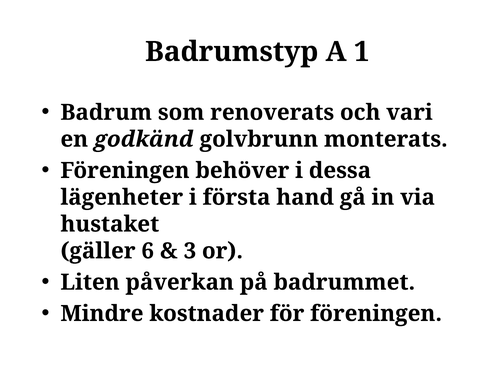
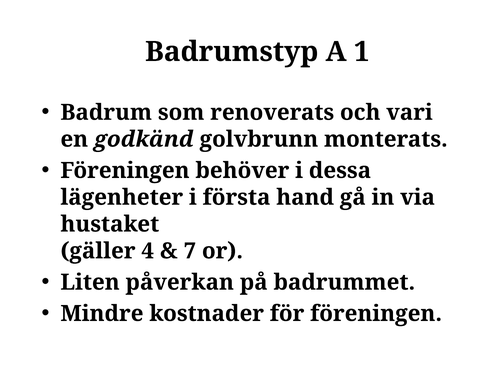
6: 6 -> 4 (148, 251)
3: 3 -> 7 (190, 251)
